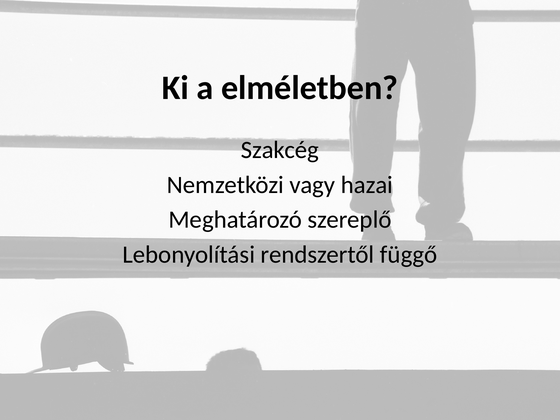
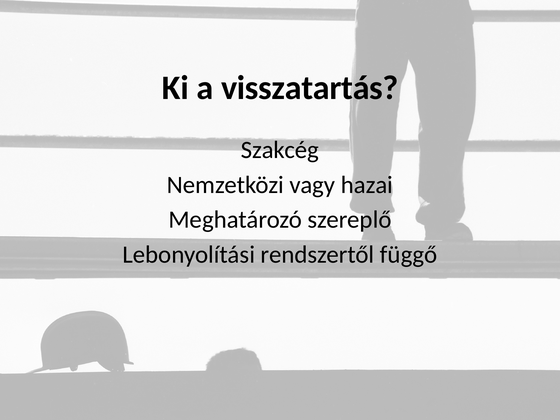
elméletben: elméletben -> visszatartás (310, 88)
